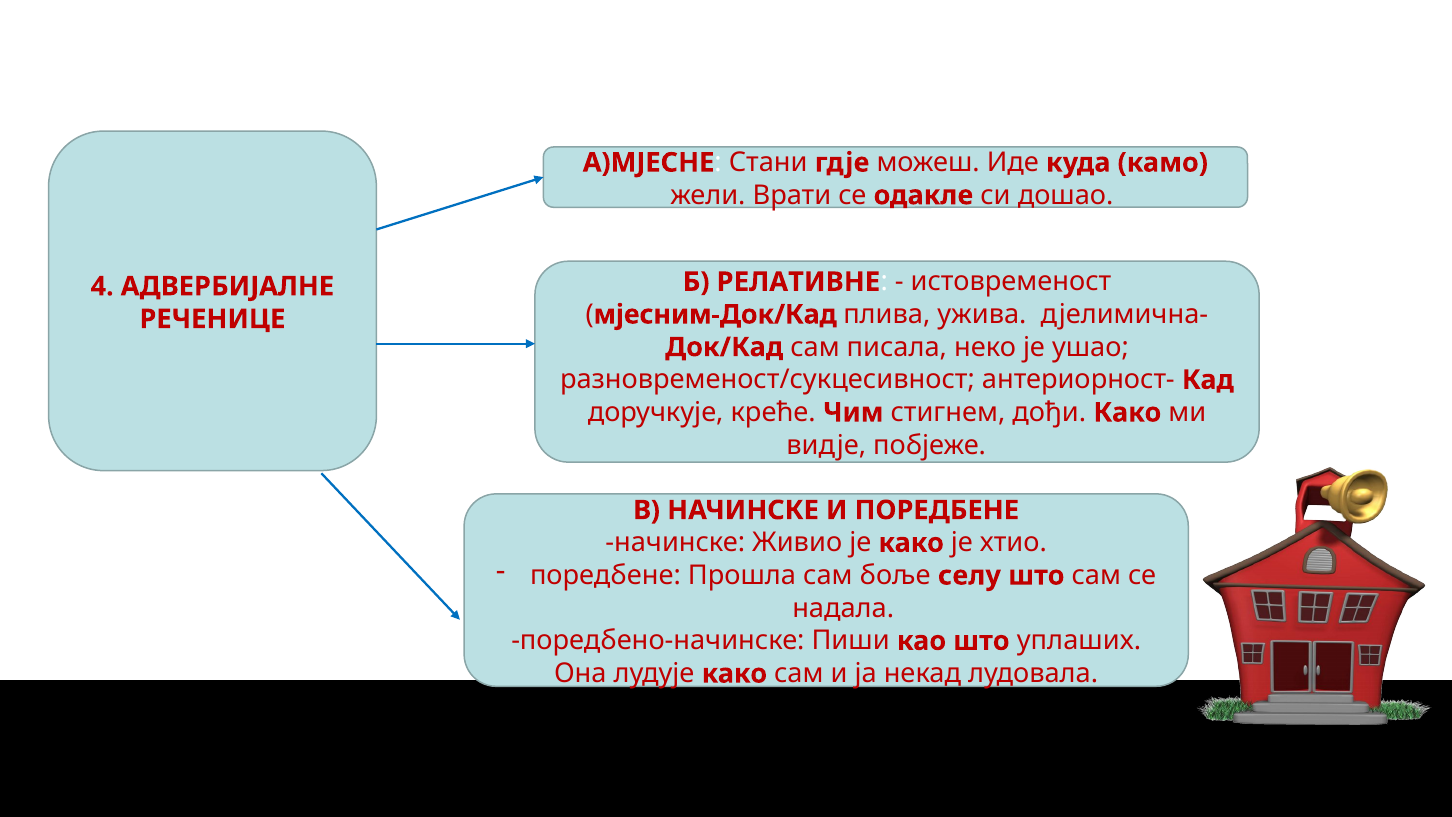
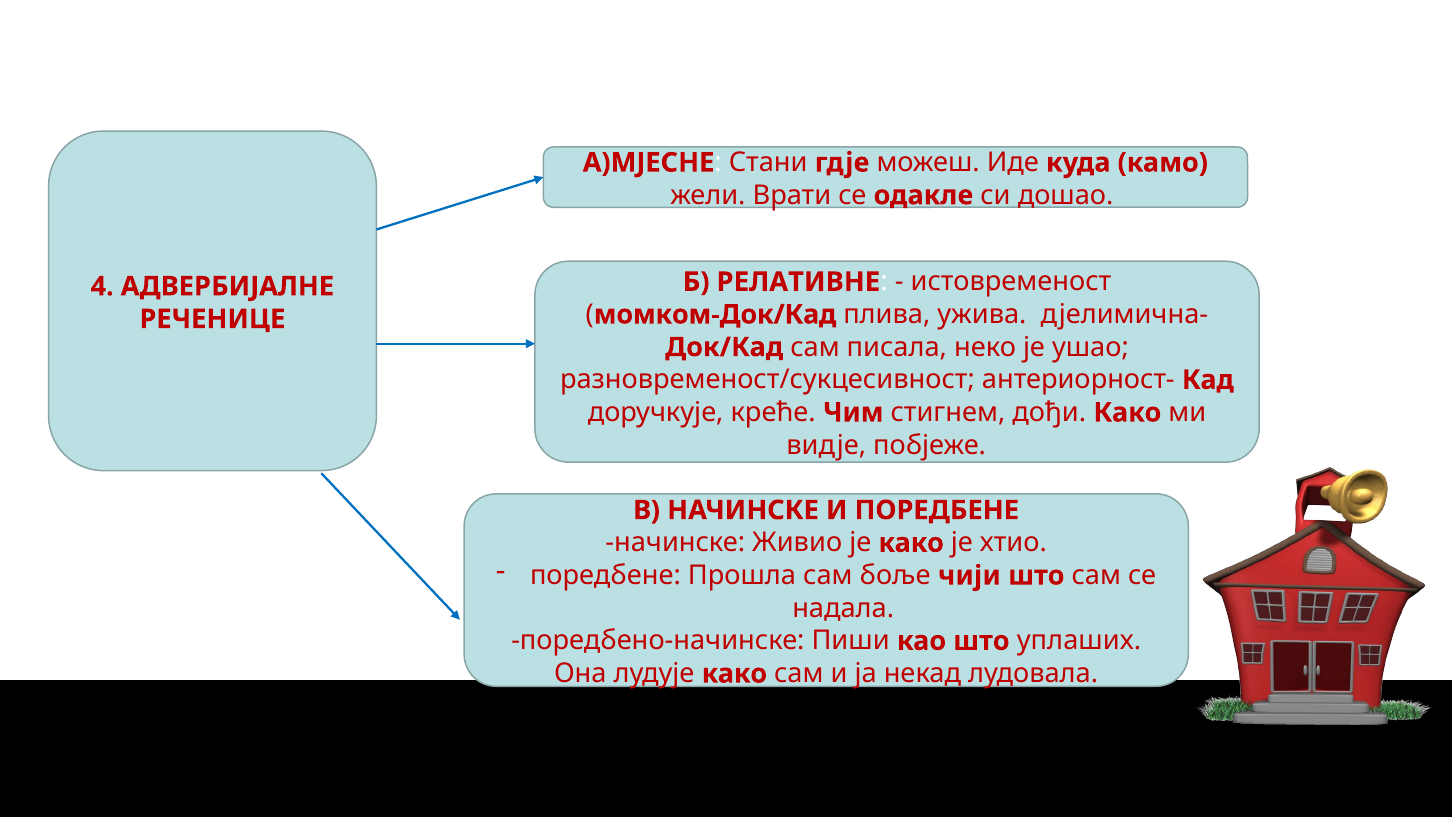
мјесним-Док/Кад: мјесним-Док/Кад -> момком-Док/Кад (715, 314)
селу: селу -> чији (969, 575)
